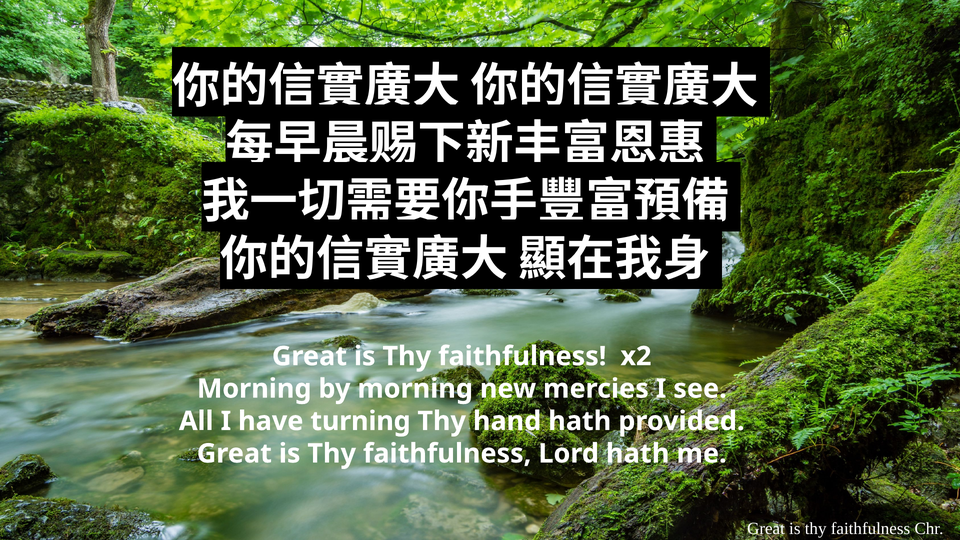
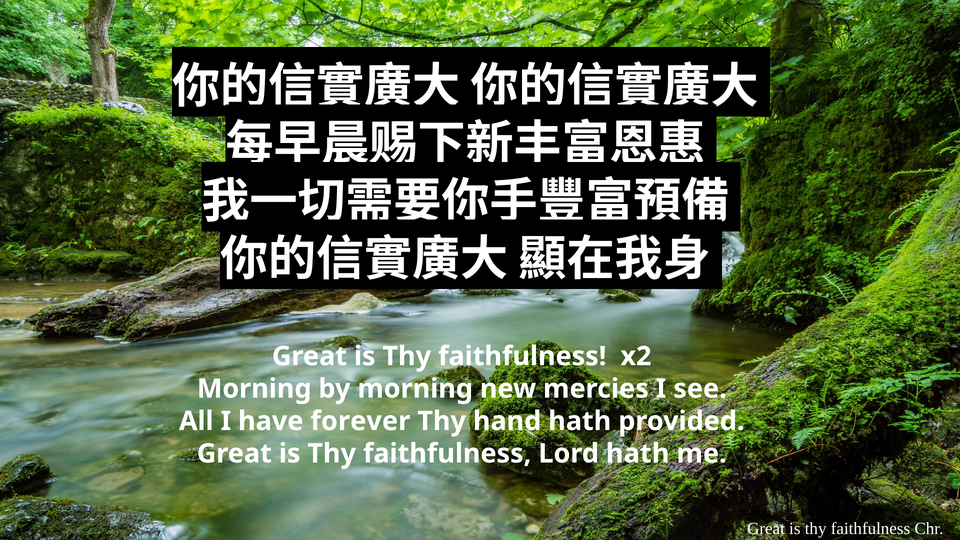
turning: turning -> forever (360, 421)
